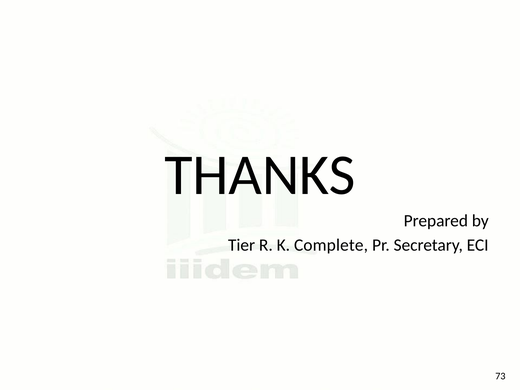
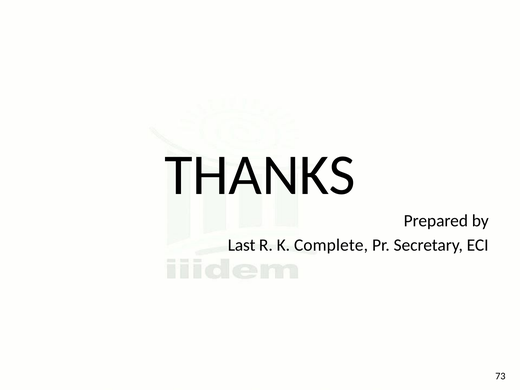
Tier: Tier -> Last (242, 245)
